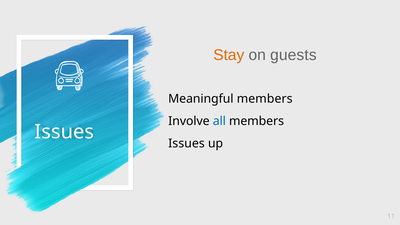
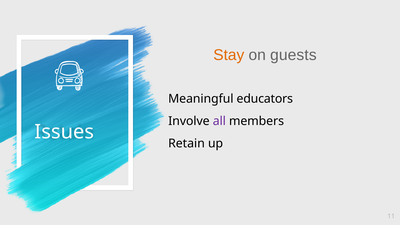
Meaningful members: members -> educators (265, 99)
all colour: blue -> purple (219, 121)
Issues: Issues -> Retain (186, 144)
